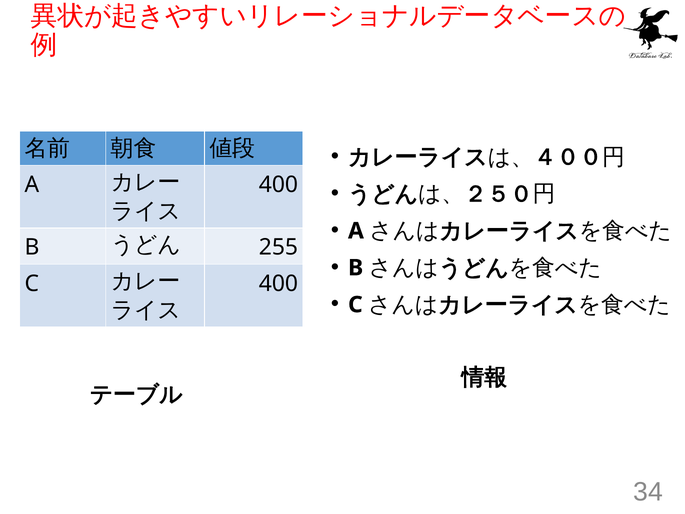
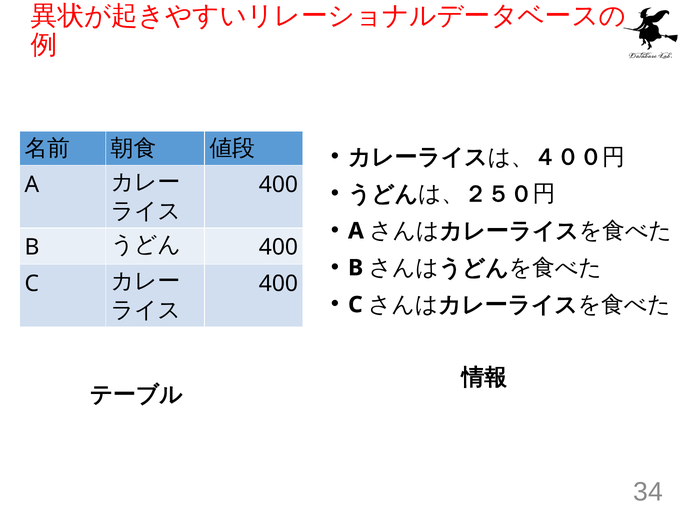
255: 255 -> 400 (278, 247)
